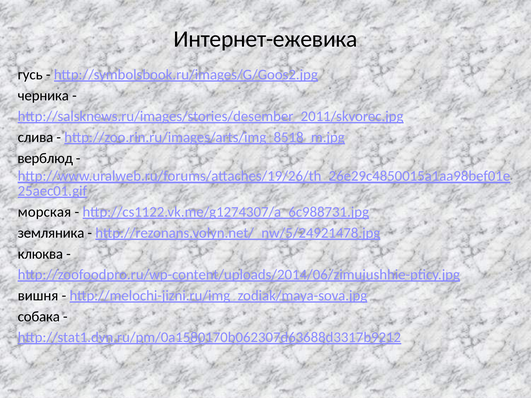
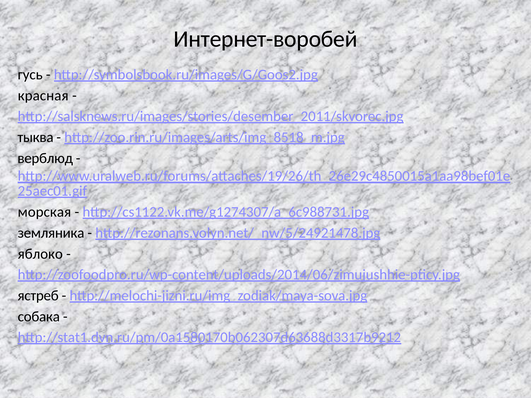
Интернет-ежевика: Интернет-ежевика -> Интернет-воробей (265, 39)
черника: черника -> красная (43, 96)
слива: слива -> тыква (36, 137)
клюква: клюква -> яблоко (40, 254)
вишня: вишня -> ястреб (38, 296)
